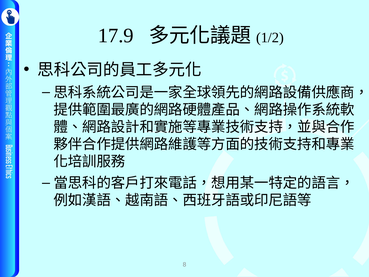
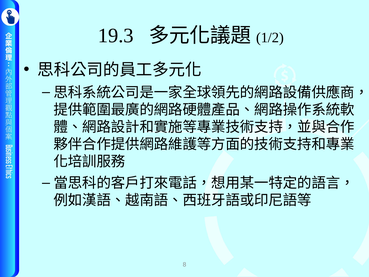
17.9: 17.9 -> 19.3 (116, 36)
